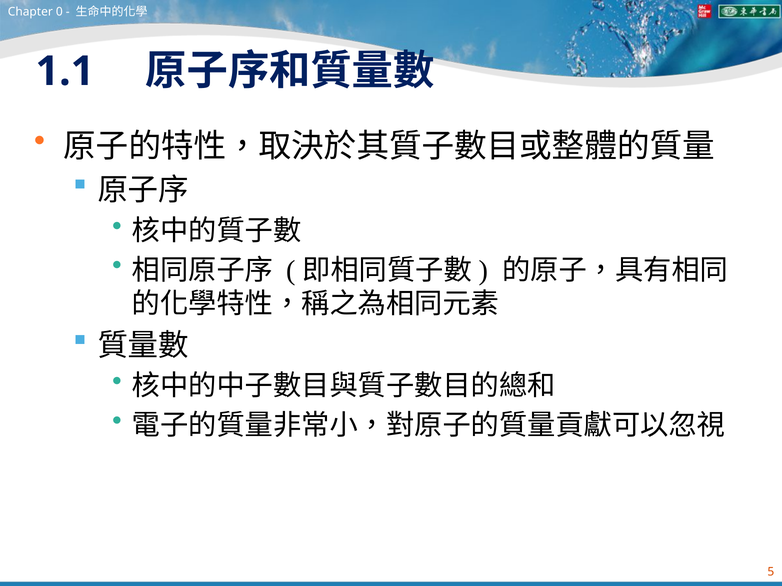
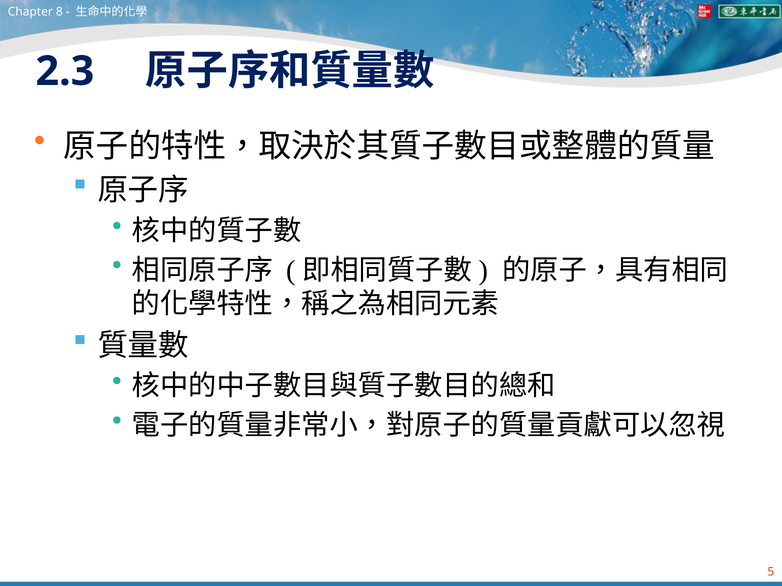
0: 0 -> 8 (59, 12)
1.1: 1.1 -> 2.3 (65, 71)
